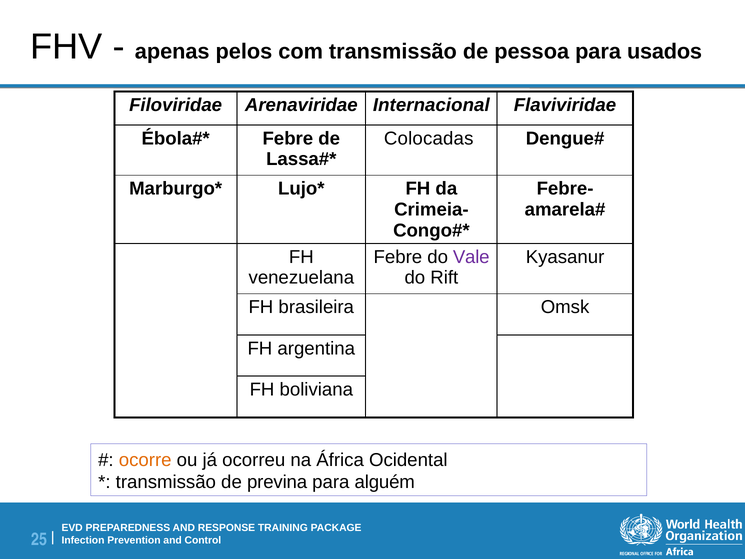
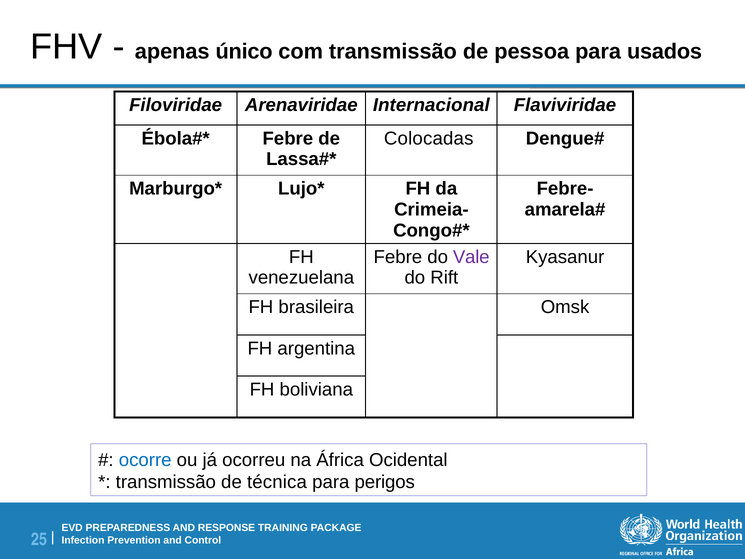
pelos: pelos -> único (244, 52)
ocorre colour: orange -> blue (145, 460)
previna: previna -> técnica (277, 482)
alguém: alguém -> perigos (385, 482)
